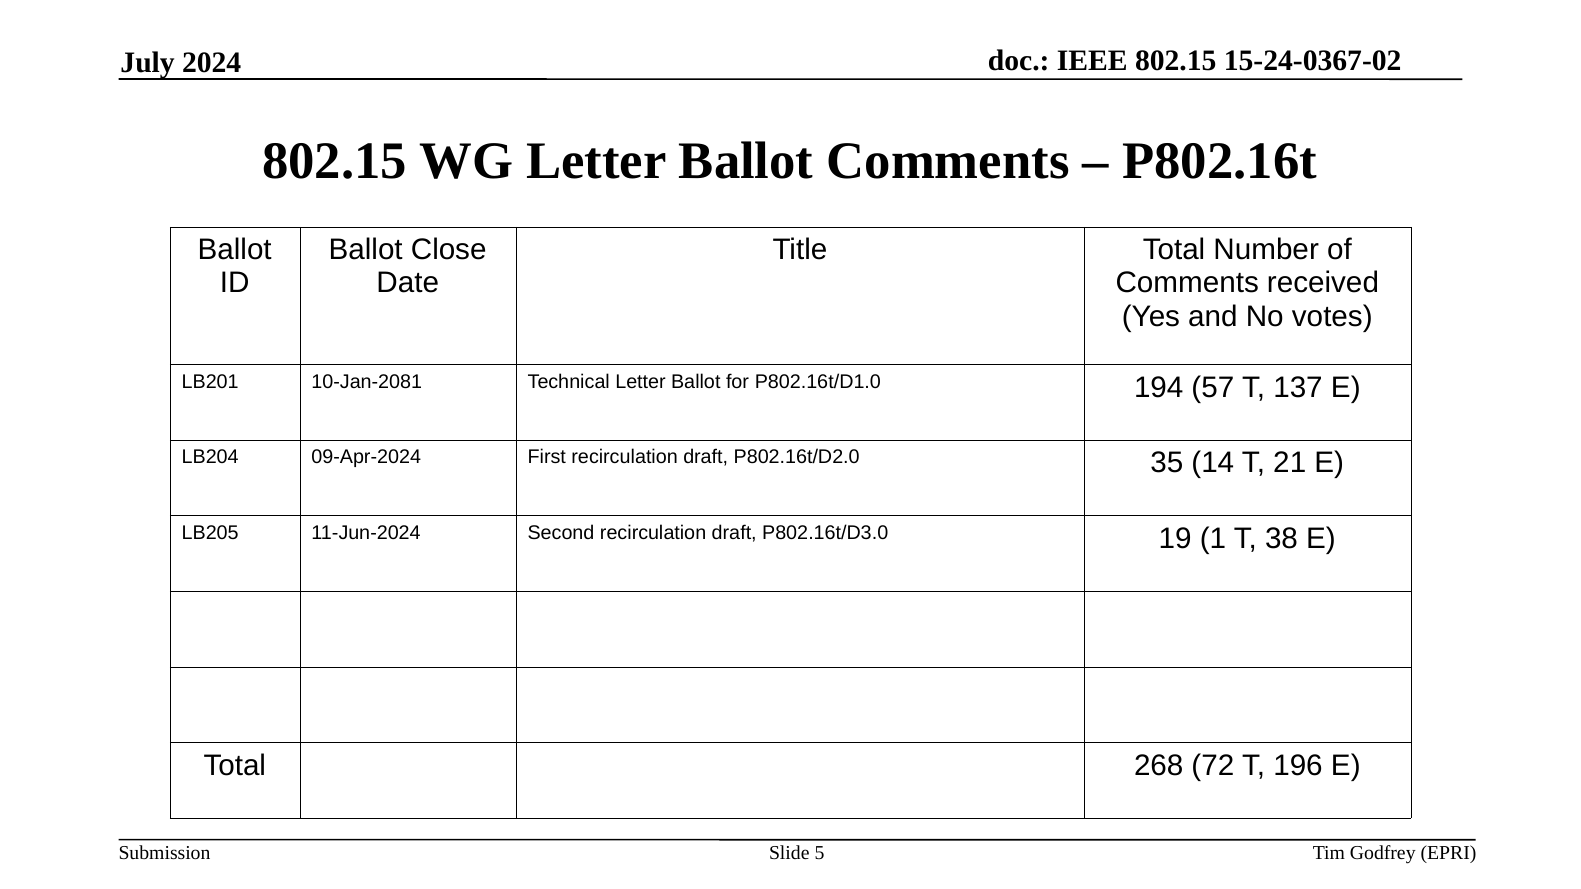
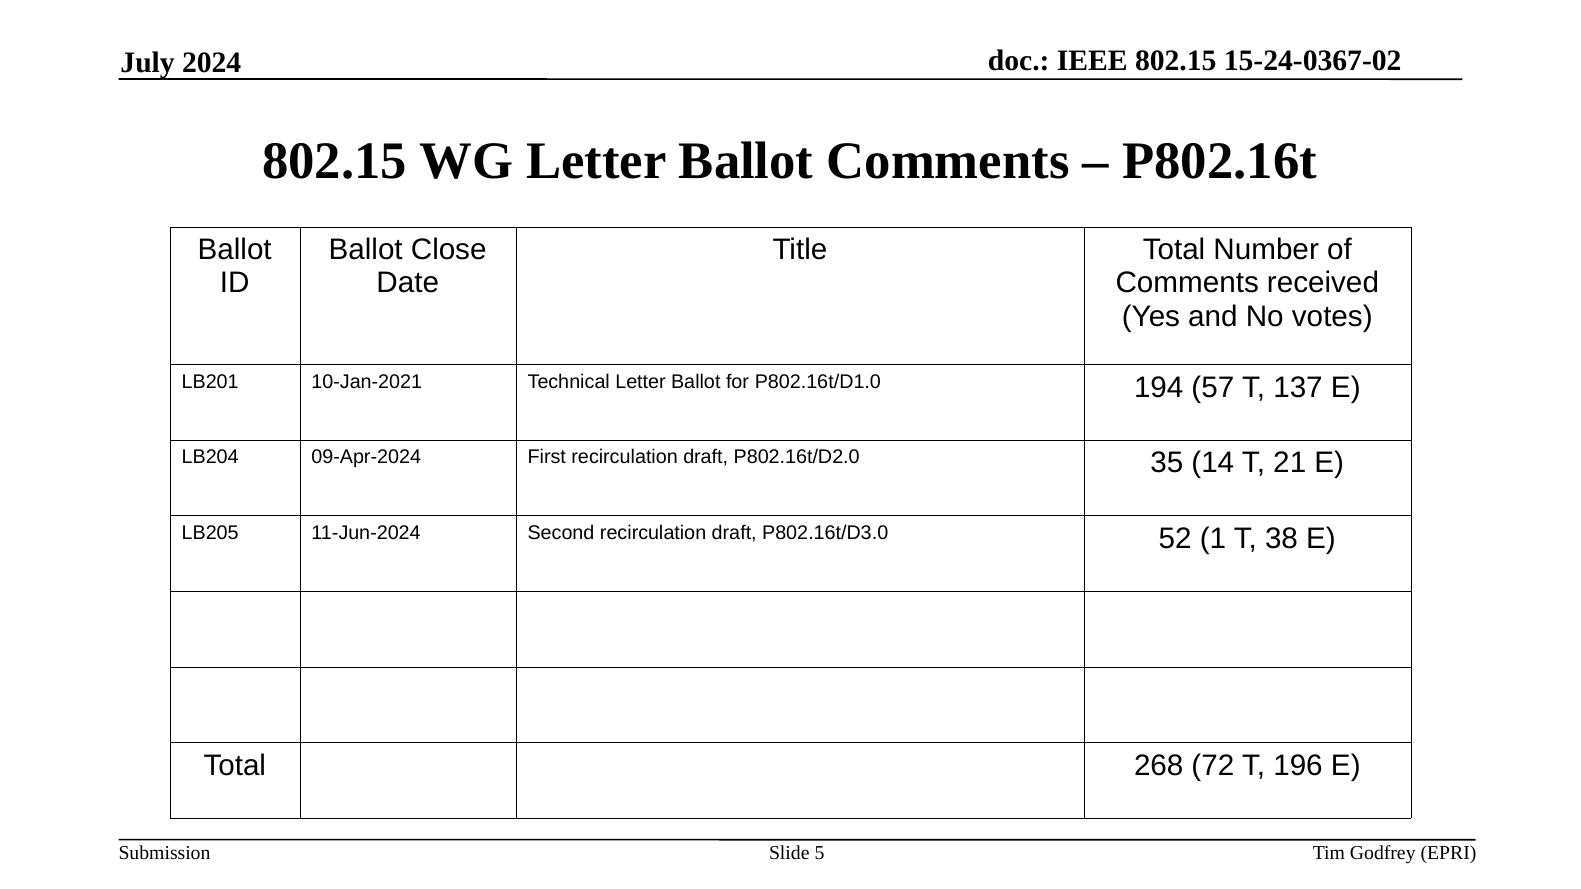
10-Jan-2081: 10-Jan-2081 -> 10-Jan-2021 (367, 382)
19: 19 -> 52 (1175, 539)
